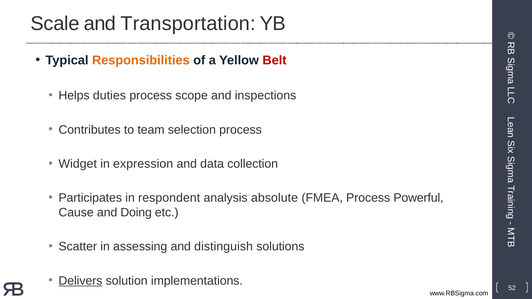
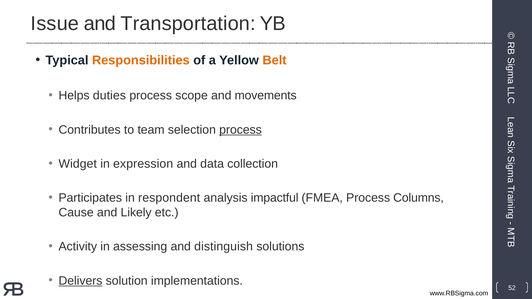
Scale: Scale -> Issue (55, 24)
Belt colour: red -> orange (275, 60)
inspections: inspections -> movements (266, 96)
process underline: none -> present (241, 130)
absolute: absolute -> impactful (275, 198)
Powerful: Powerful -> Columns (419, 198)
Doing: Doing -> Likely (136, 213)
Scatter: Scatter -> Activity (78, 247)
